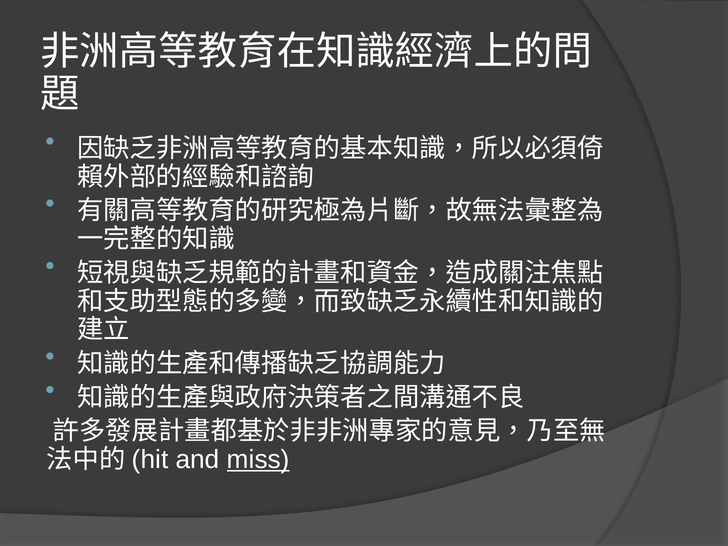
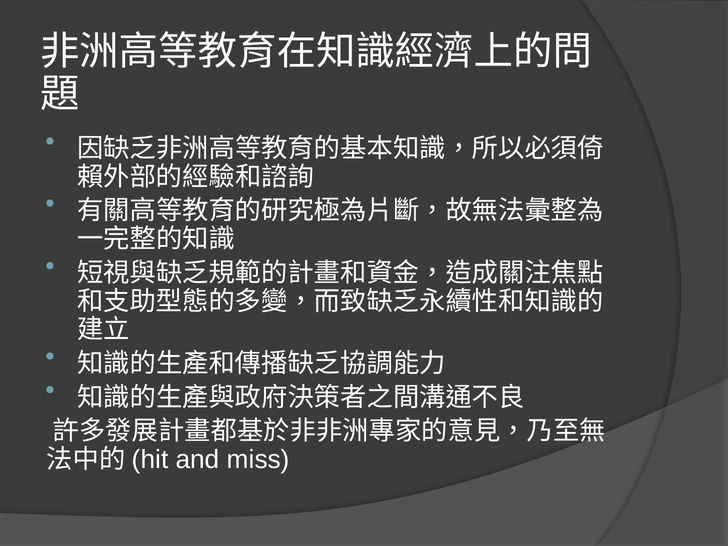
miss underline: present -> none (258, 460)
